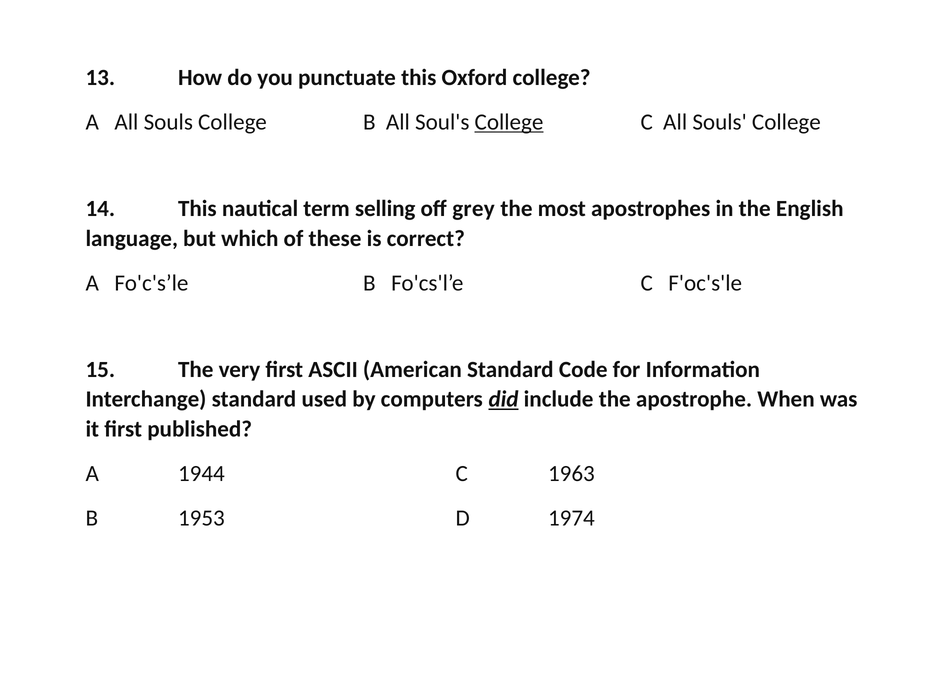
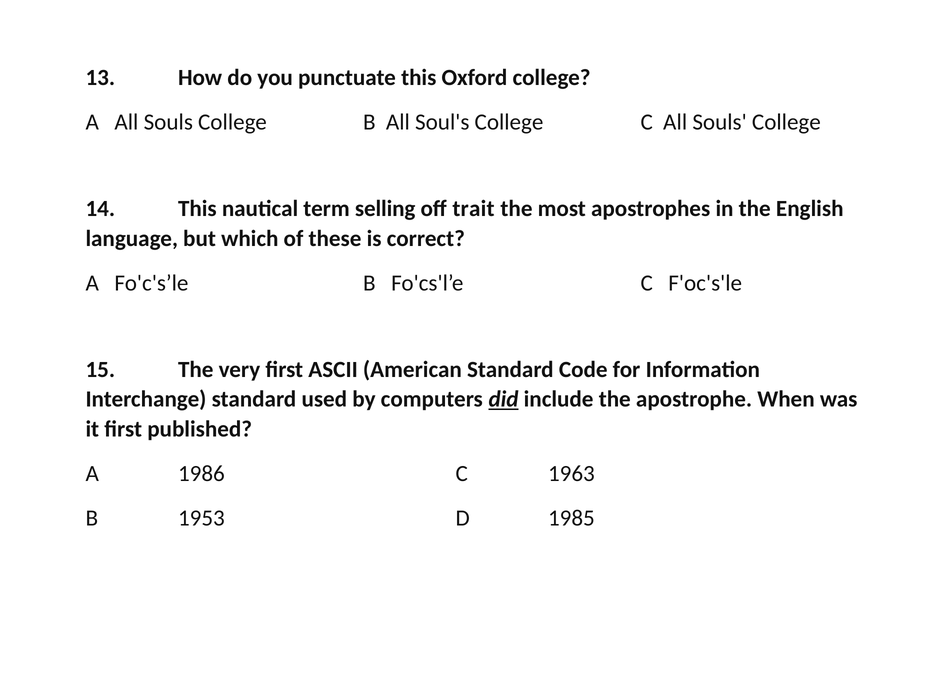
College underline: present -> none (509, 122)
grey: grey -> trait (473, 209)
1944: 1944 -> 1986 (201, 473)
1974: 1974 -> 1985 (571, 518)
